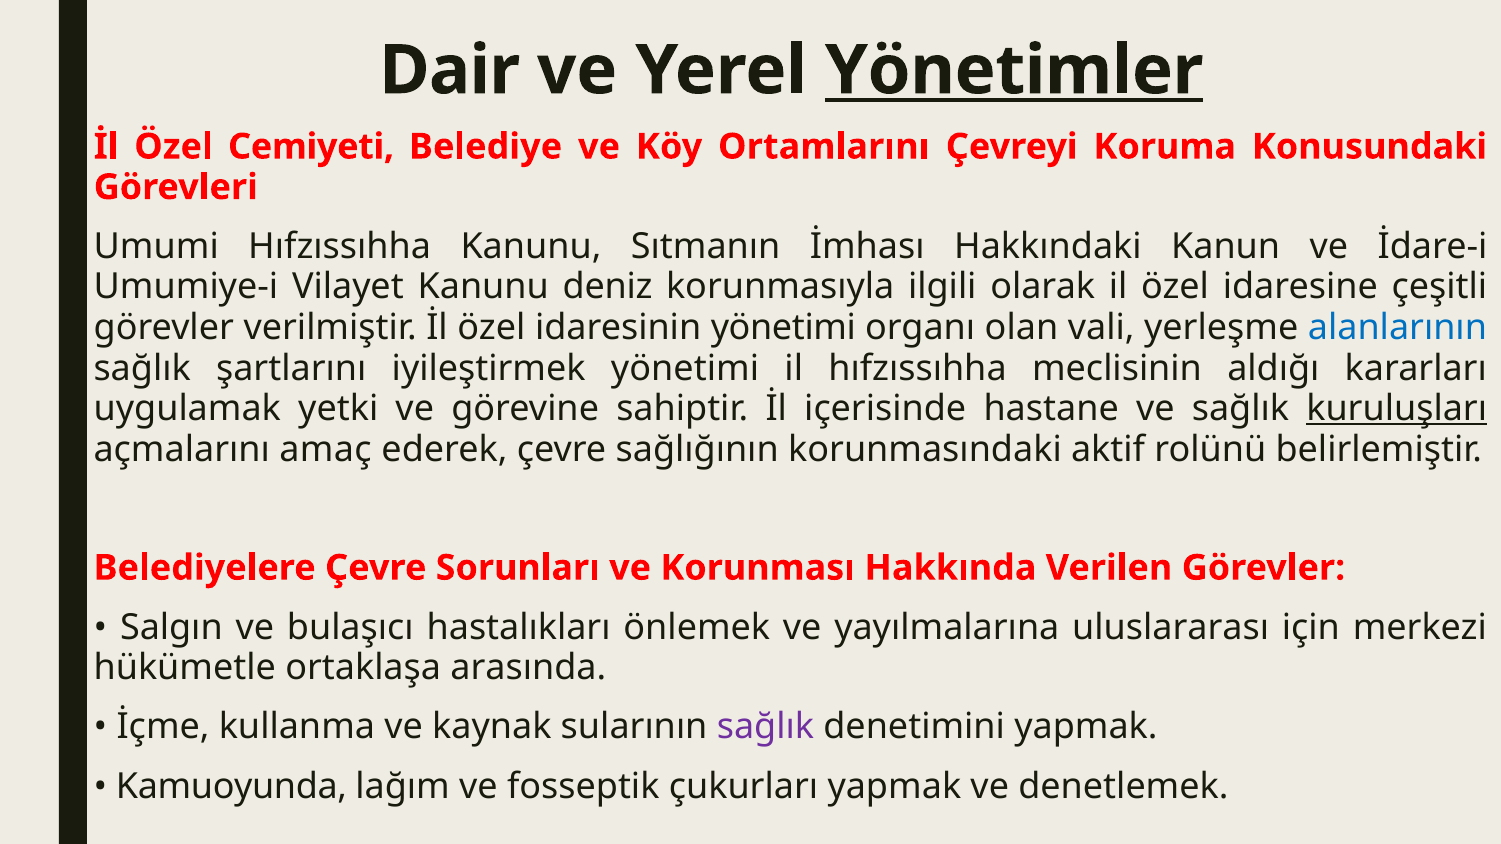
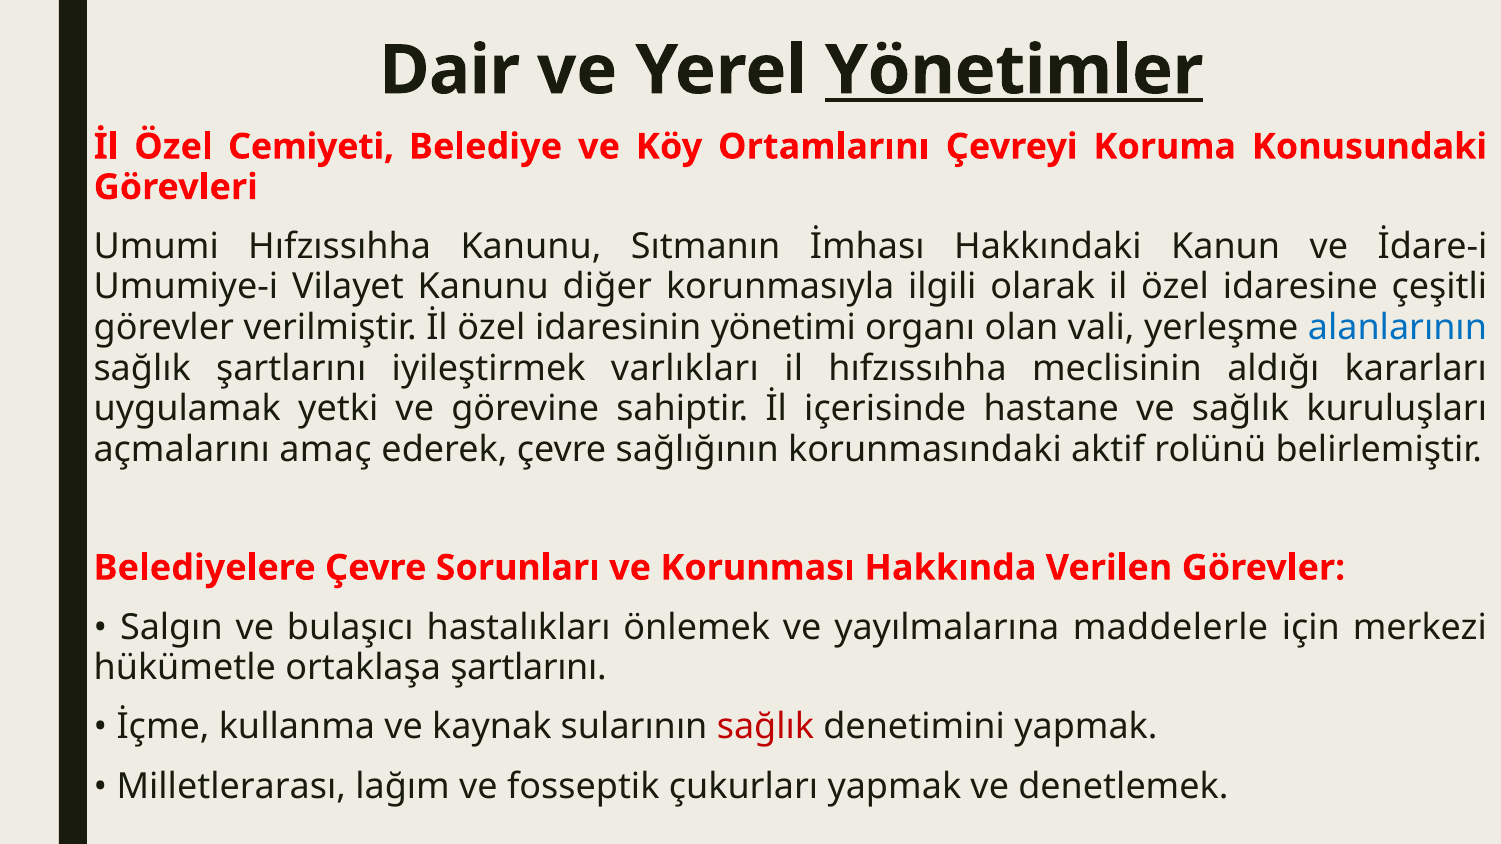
deniz: deniz -> diğer (607, 287)
iyileştirmek yönetimi: yönetimi -> varlıkları (685, 368)
kuruluşları underline: present -> none (1397, 409)
uluslararası: uluslararası -> maddelerle (1170, 627)
ortaklaşa arasında: arasında -> şartlarını (529, 668)
sağlık colour: purple -> red (765, 727)
Kamuoyunda: Kamuoyunda -> Milletlerarası (231, 787)
